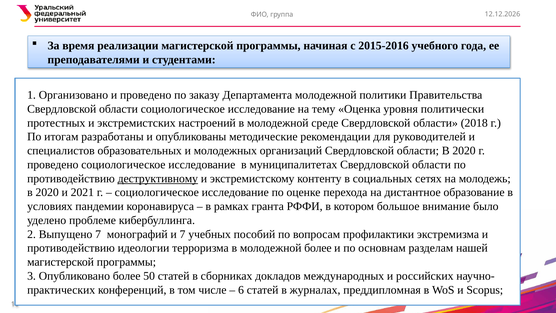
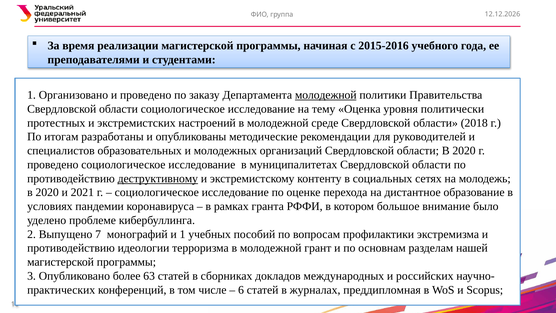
молодежной underline: none -> present (326, 95)
и 7: 7 -> 1 (183, 234)
молодежной более: более -> грант (318, 248)
50: 50 -> 63 (149, 276)
